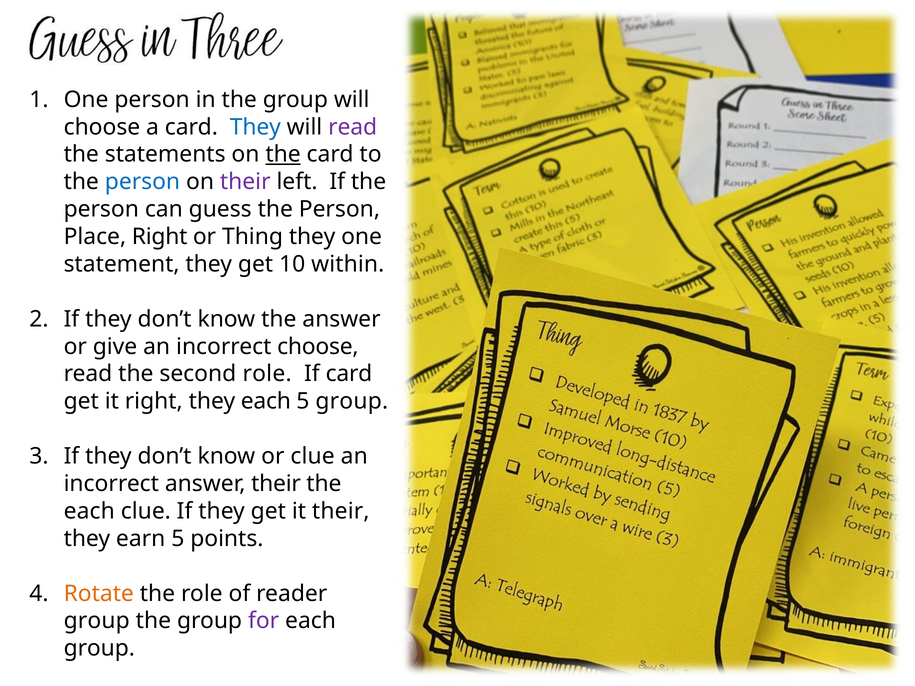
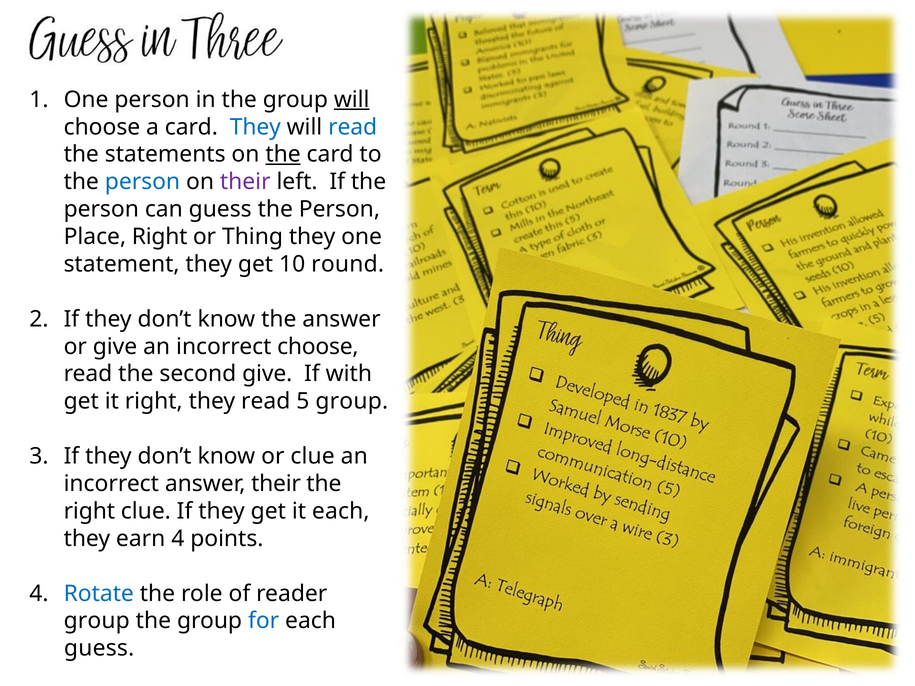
will underline: none -> present (352, 100)
read colour: purple -> blue (353, 127)
within: within -> round (348, 264)
second role: role -> give (267, 374)
If card: card -> with (349, 374)
they each: each -> read (266, 402)
each: each -> right (89, 511)
it their: their -> each (341, 511)
earn 5: 5 -> 4 (178, 539)
Rotate colour: orange -> blue (99, 594)
for colour: purple -> blue (264, 621)
group: group -> guess (99, 649)
